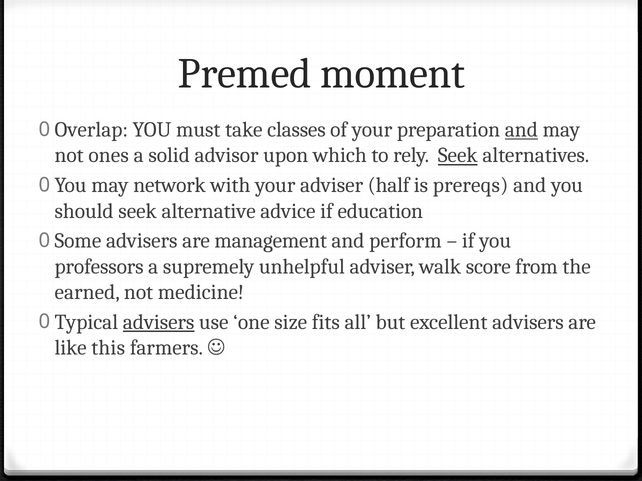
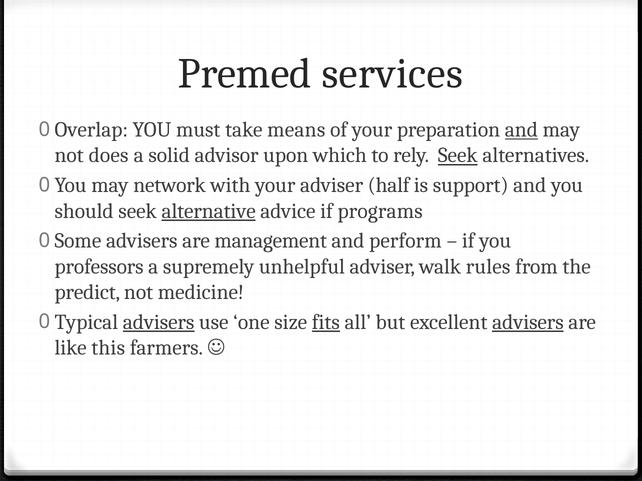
moment: moment -> services (392, 74)
classes: classes -> means (296, 130)
ones: ones -> does (109, 156)
prereqs: prereqs -> support (471, 186)
alternative underline: none -> present (209, 211)
education: education -> programs (380, 211)
score: score -> rules (488, 267)
earned: earned -> predict (87, 293)
fits underline: none -> present (326, 322)
advisers underline: none -> present (528, 322)
